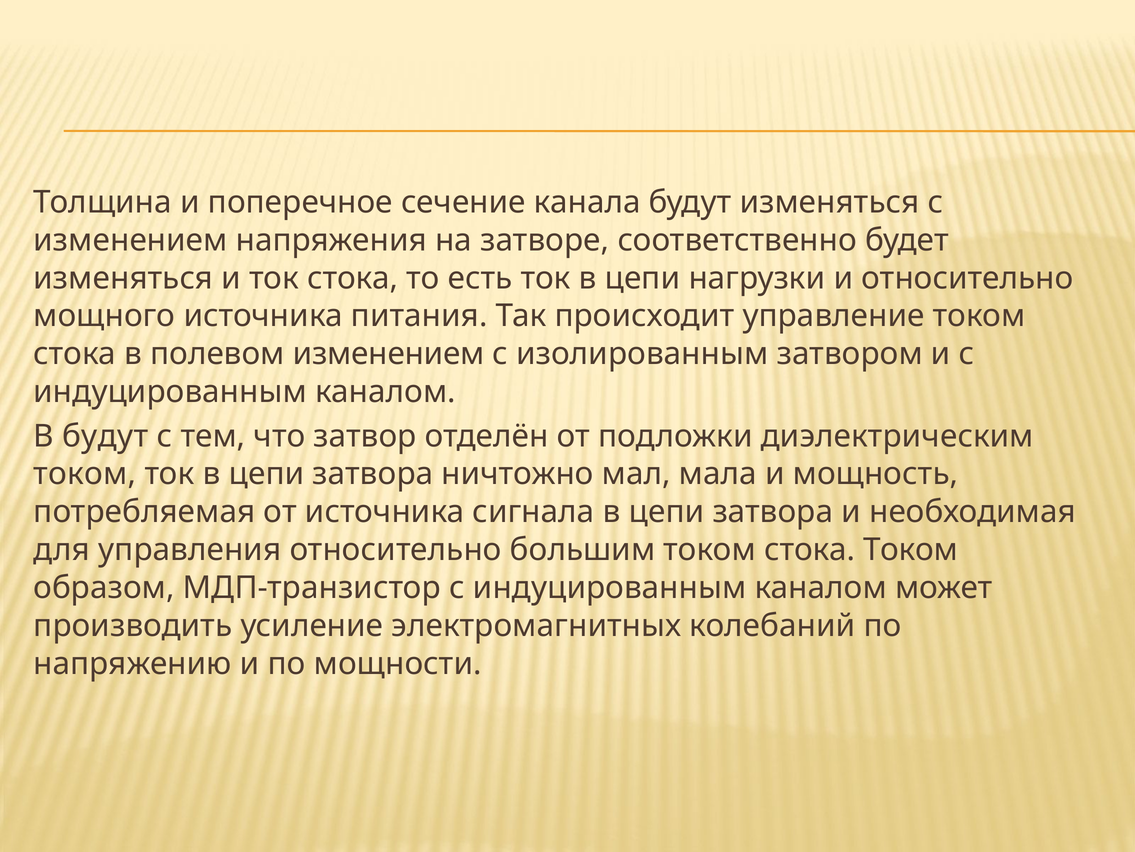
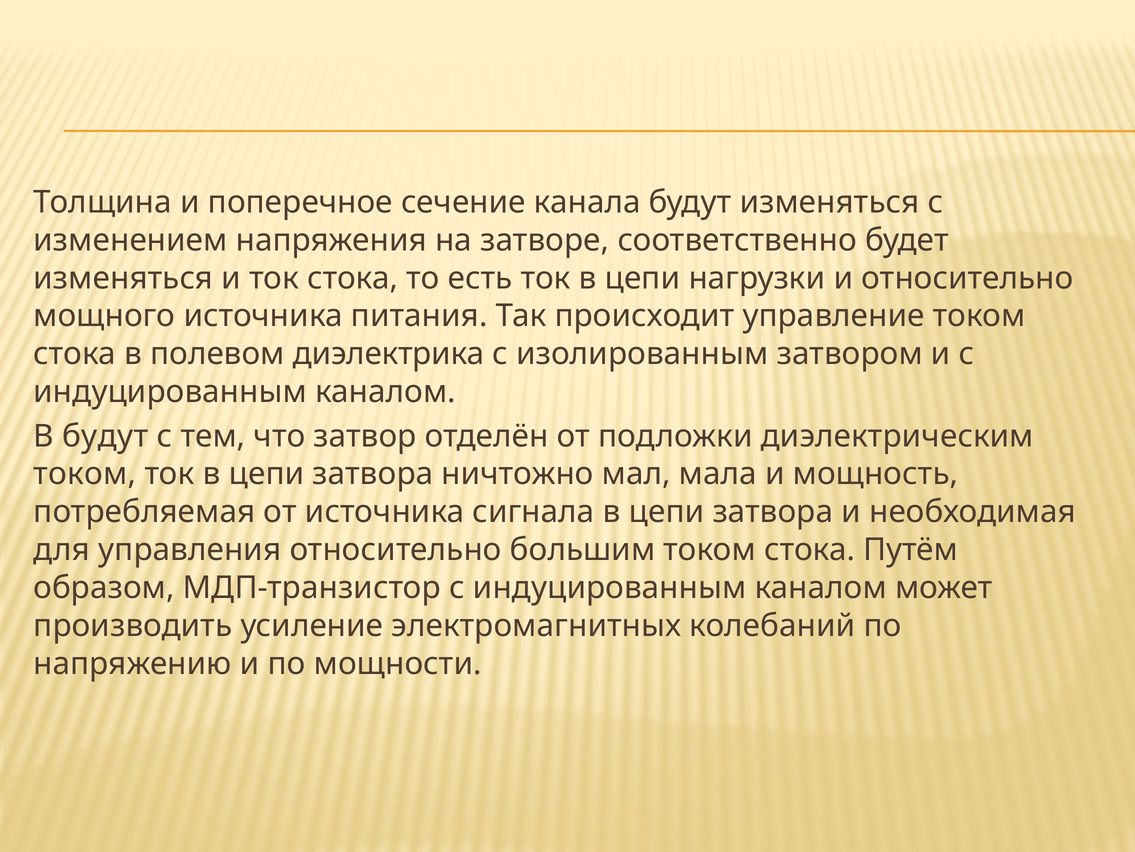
полевом изменением: изменением -> диэлектрика (389, 354)
стока Током: Током -> Путём (911, 549)
